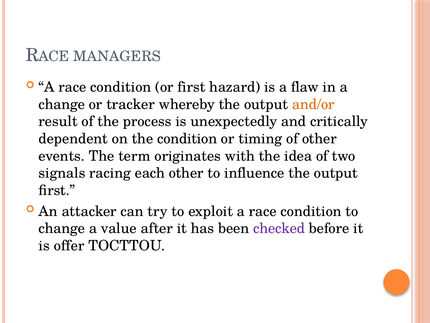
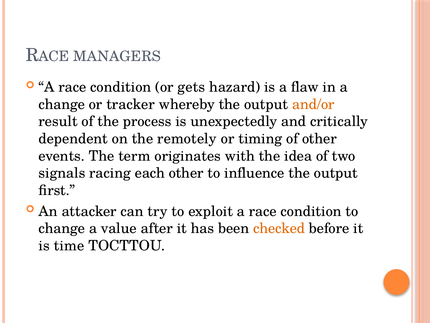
or first: first -> gets (191, 87)
the condition: condition -> remotely (187, 139)
checked colour: purple -> orange (279, 228)
offer: offer -> time (69, 245)
